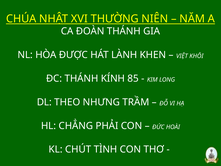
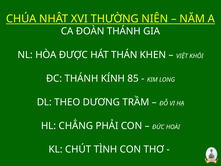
LÀNH: LÀNH -> THÁN (124, 55)
NHƯNG: NHƯNG -> DƯƠNG (101, 102)
